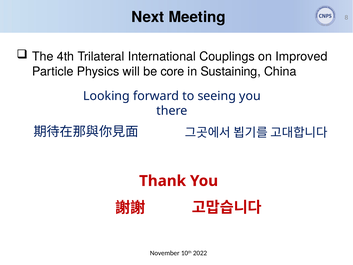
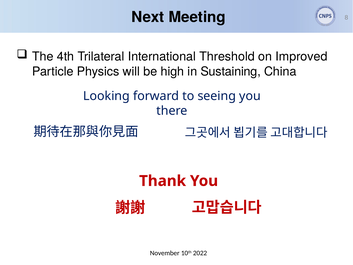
Couplings: Couplings -> Threshold (227, 57)
core: core -> high (172, 71)
